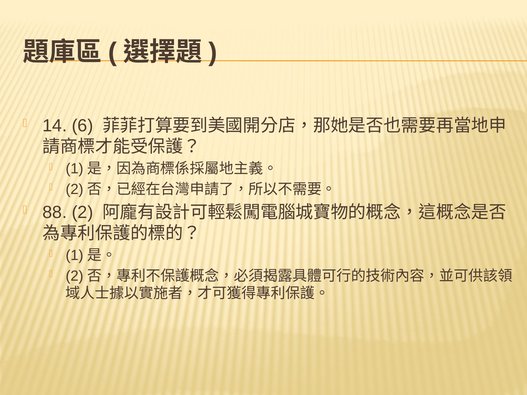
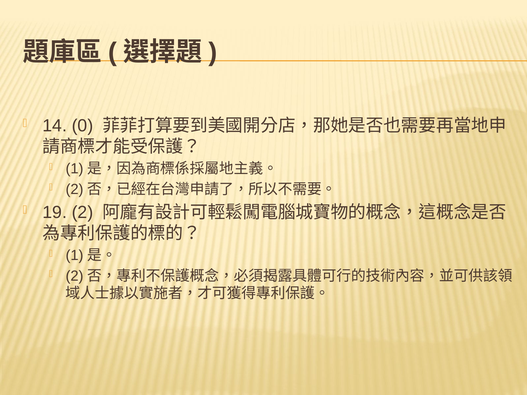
6: 6 -> 0 (83, 126)
88: 88 -> 19 (55, 212)
